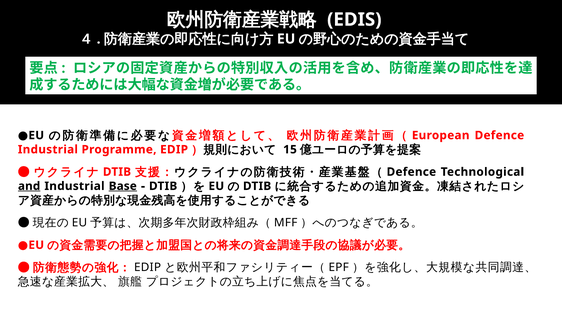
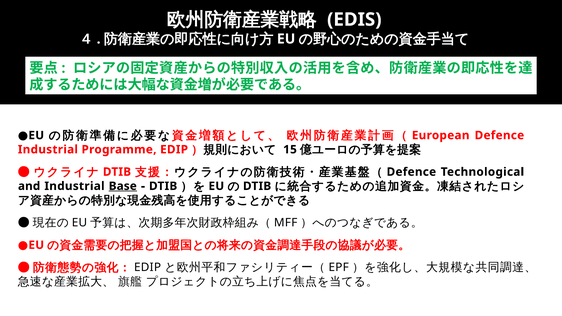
and underline: present -> none (29, 186)
